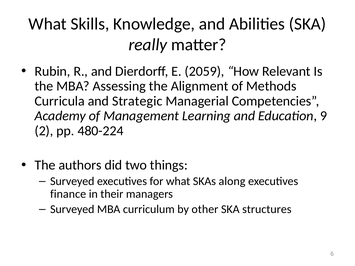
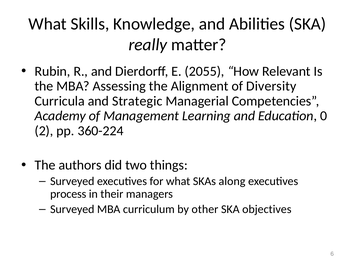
2059: 2059 -> 2055 (205, 71)
Methods: Methods -> Diversity (271, 86)
9: 9 -> 0 (324, 116)
480-224: 480-224 -> 360-224 (101, 131)
finance: finance -> process (68, 194)
structures: structures -> objectives (267, 209)
